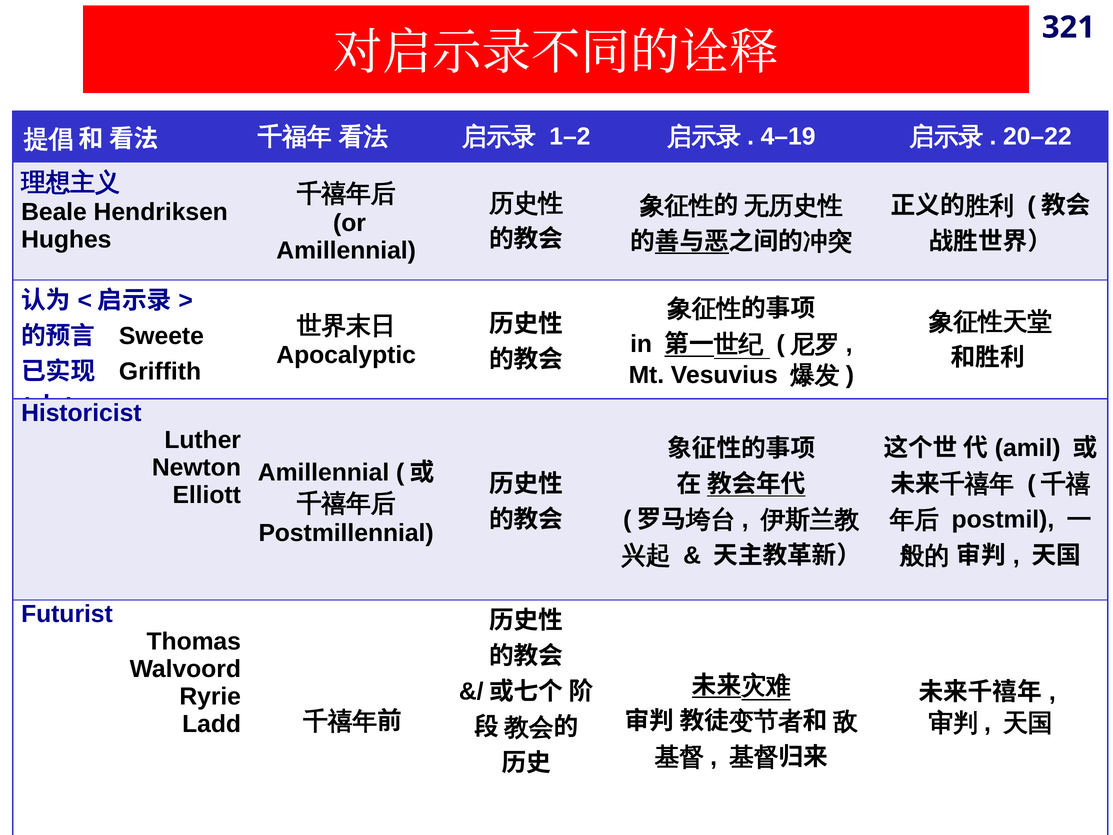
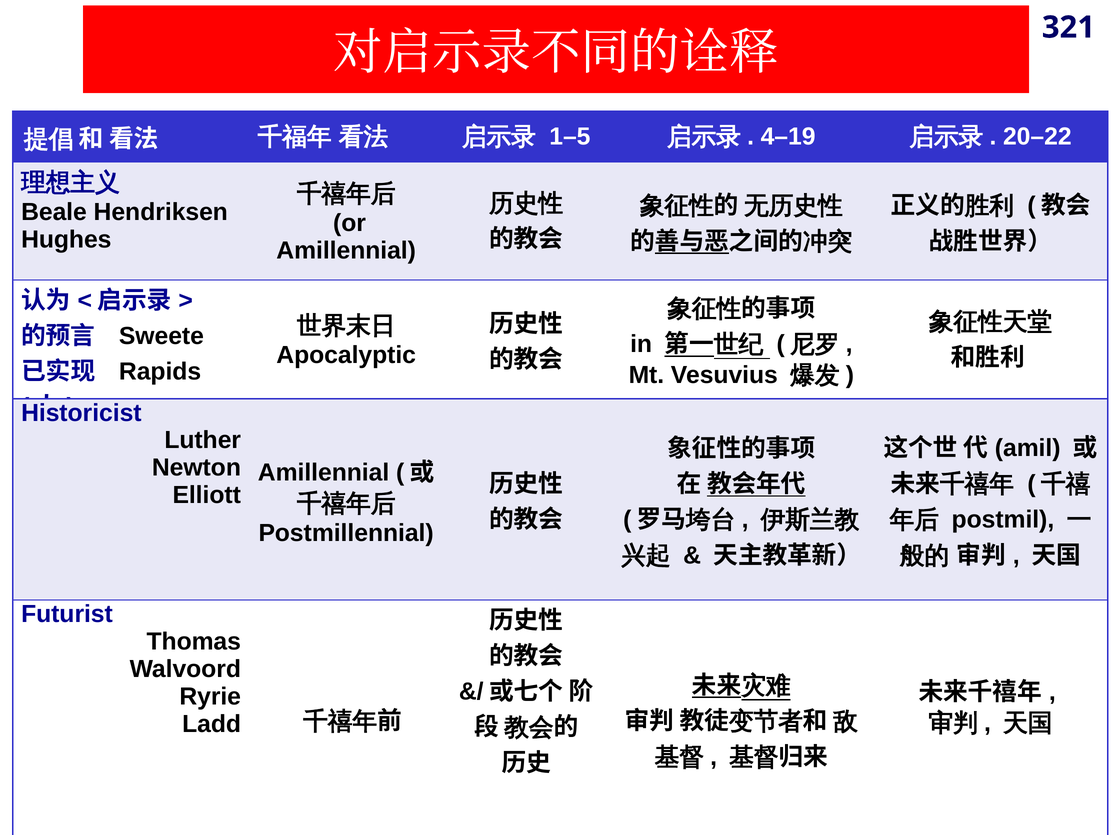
1–2: 1–2 -> 1–5 (570, 137)
Griffith: Griffith -> Rapids (160, 372)
